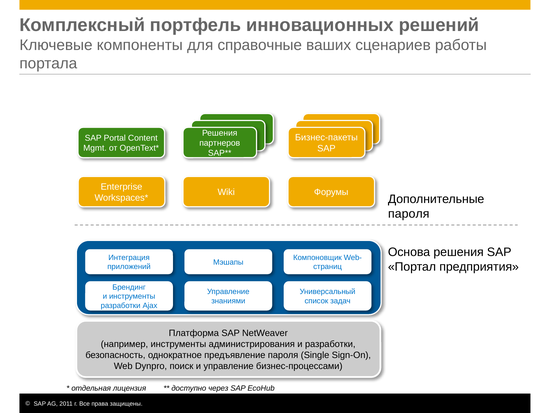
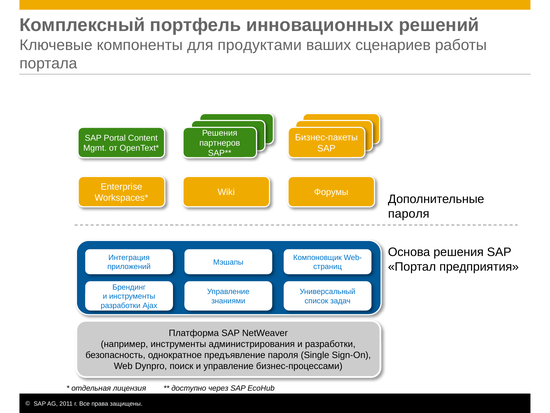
справочные: справочные -> продуктами (260, 45)
